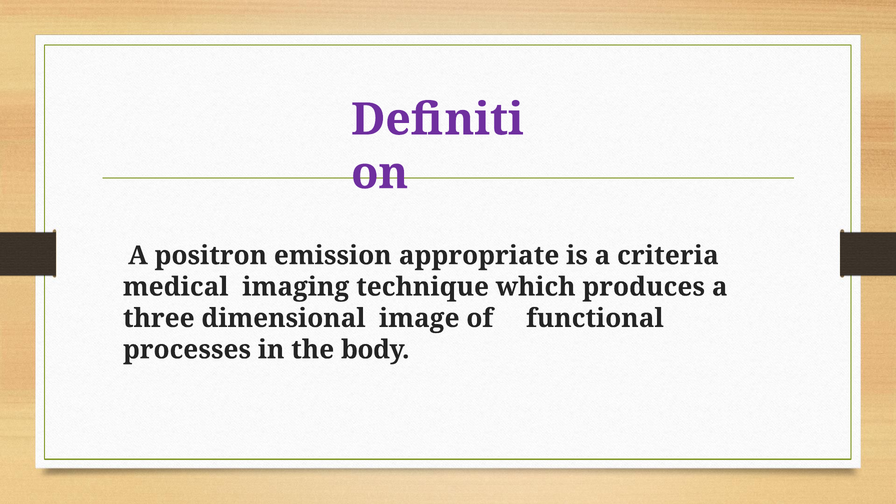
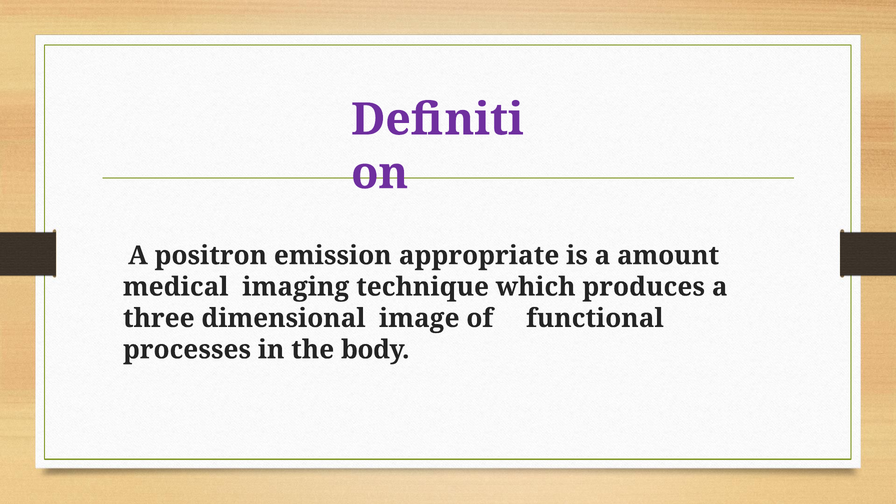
criteria: criteria -> amount (668, 256)
